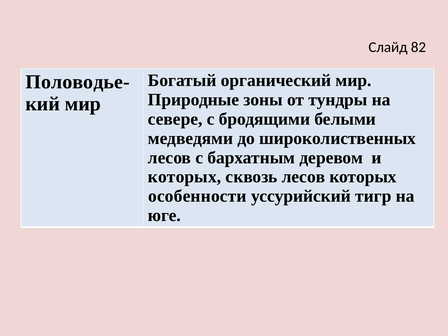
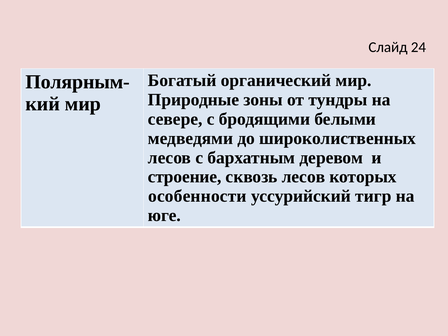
82: 82 -> 24 (418, 47)
Половодье-: Половодье- -> Полярным- (78, 82)
которых: которых -> строение (185, 177)
